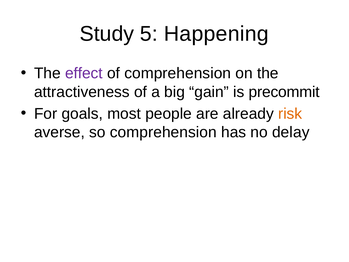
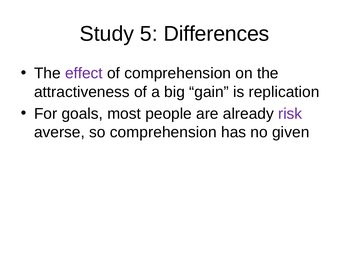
Happening: Happening -> Differences (216, 34)
precommit: precommit -> replication (284, 92)
risk colour: orange -> purple (290, 114)
delay: delay -> given (291, 132)
